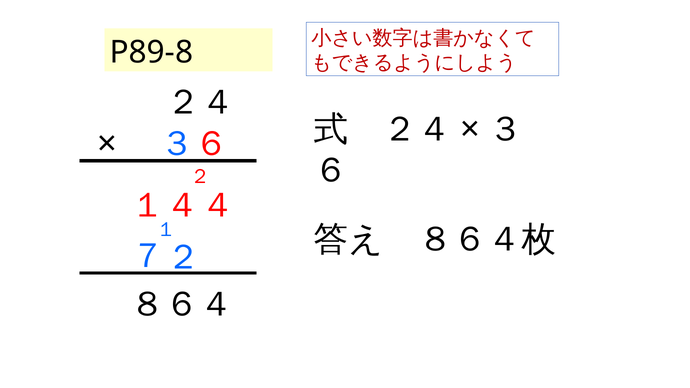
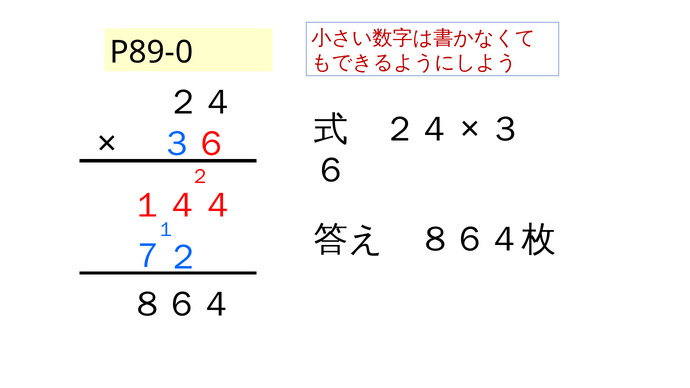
P89-8: P89-8 -> P89-0 (151, 52)
